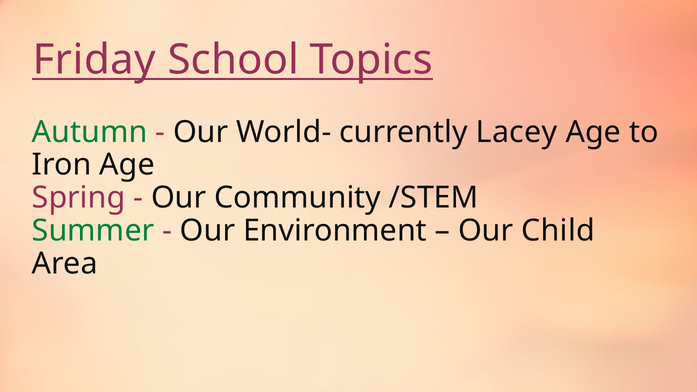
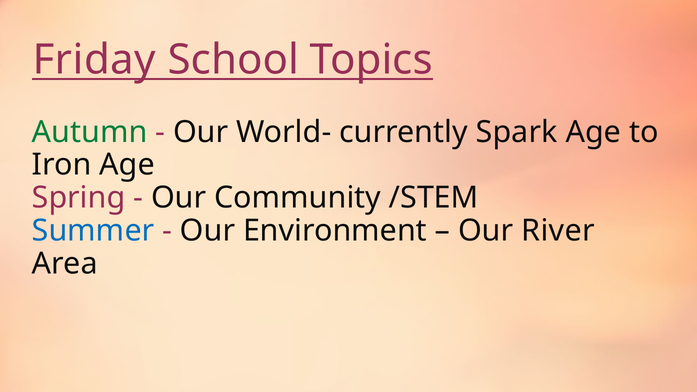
Lacey: Lacey -> Spark (517, 132)
Summer colour: green -> blue (93, 231)
Child: Child -> River (558, 231)
